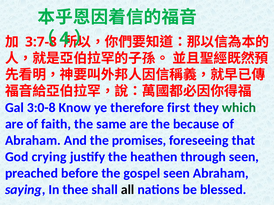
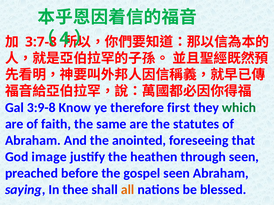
3:0-8: 3:0-8 -> 3:9-8 (41, 108)
because: because -> statutes (196, 124)
promises: promises -> anointed (139, 141)
crying: crying -> image (49, 157)
all colour: black -> orange (128, 190)
